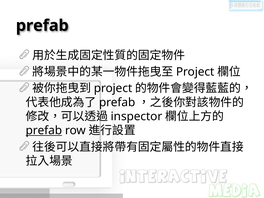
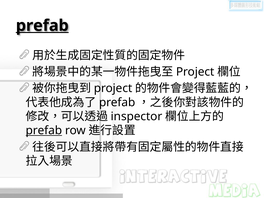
prefab underline: none -> present (42, 26)
